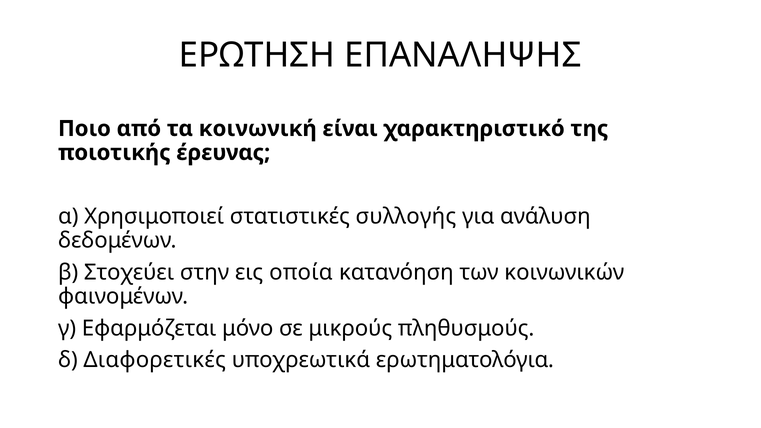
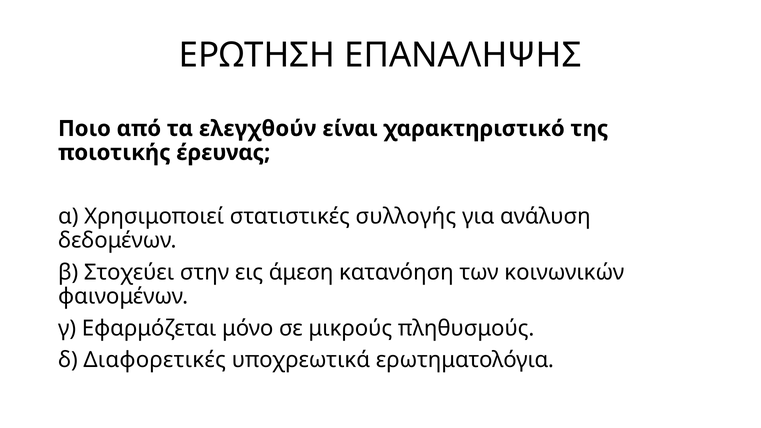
κοινωνική: κοινωνική -> ελεγχθούν (258, 129)
οποία: οποία -> άμεση (301, 272)
